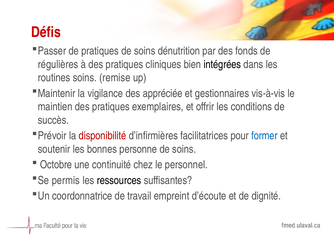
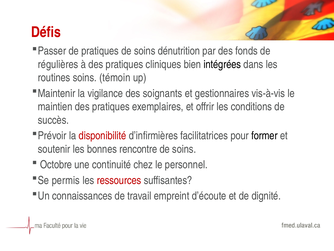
remise: remise -> témoin (115, 78)
appréciée: appréciée -> soignants (163, 93)
former colour: blue -> black (264, 135)
personne: personne -> rencontre (138, 149)
ressources colour: black -> red (119, 180)
coordonnatrice: coordonnatrice -> connaissances (82, 196)
